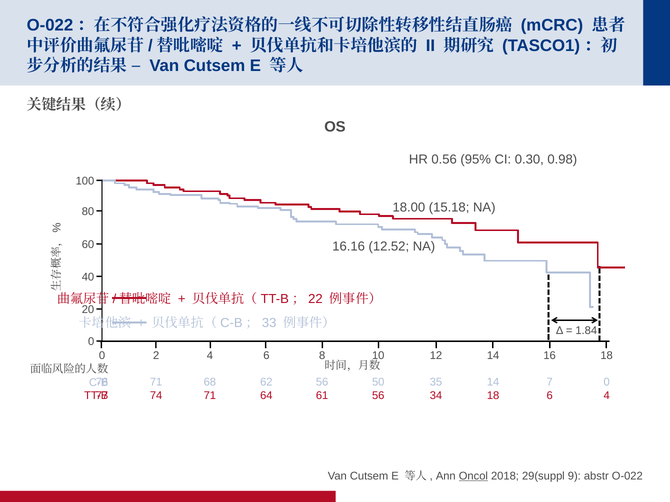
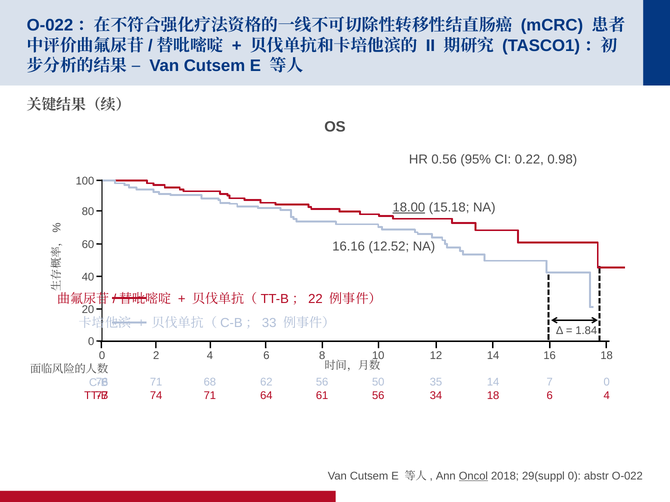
0.30: 0.30 -> 0.22 (529, 160)
18.00 underline: none -> present (409, 208)
29(suppl 9: 9 -> 0 (574, 476)
